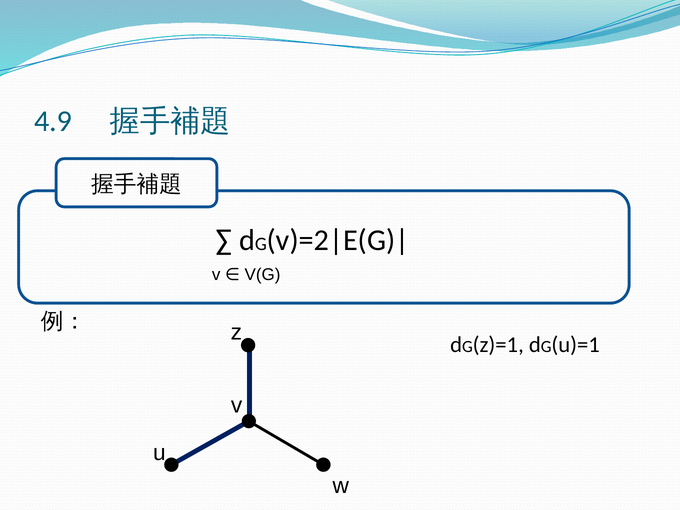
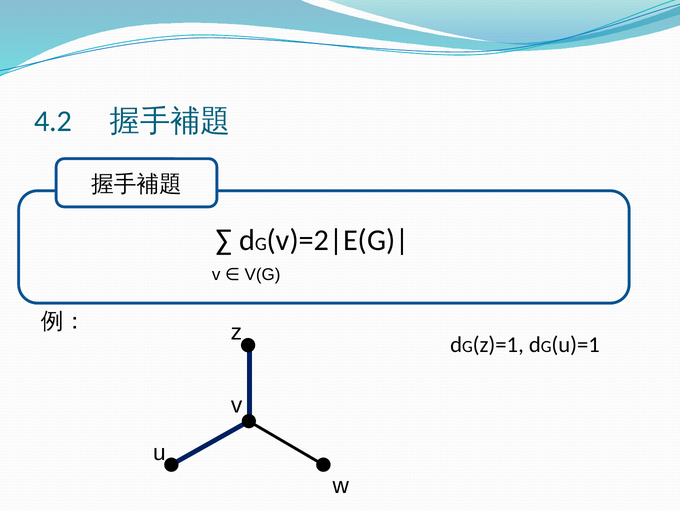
4.9: 4.9 -> 4.2 (53, 121)
